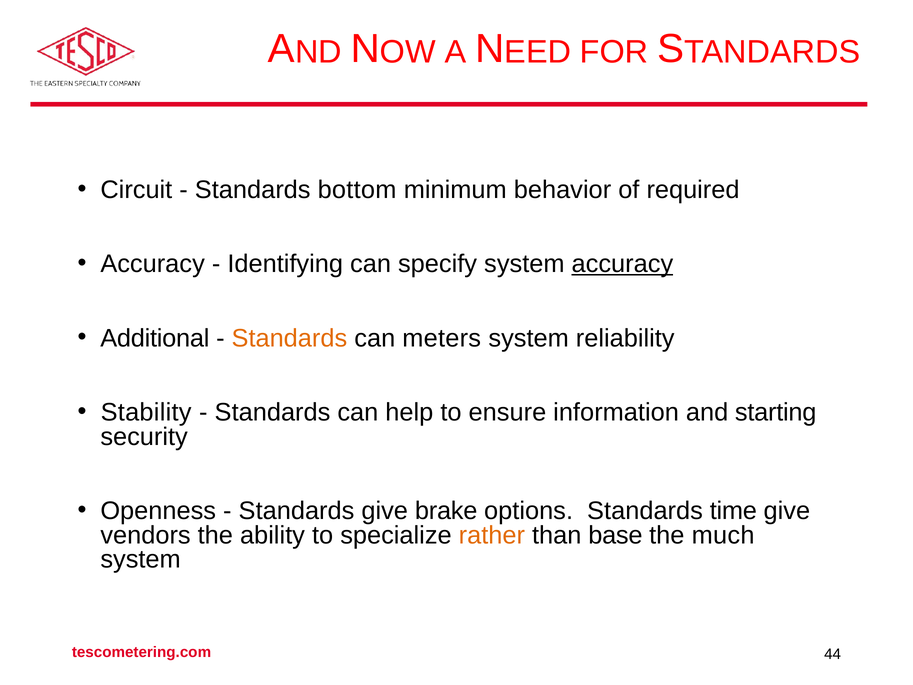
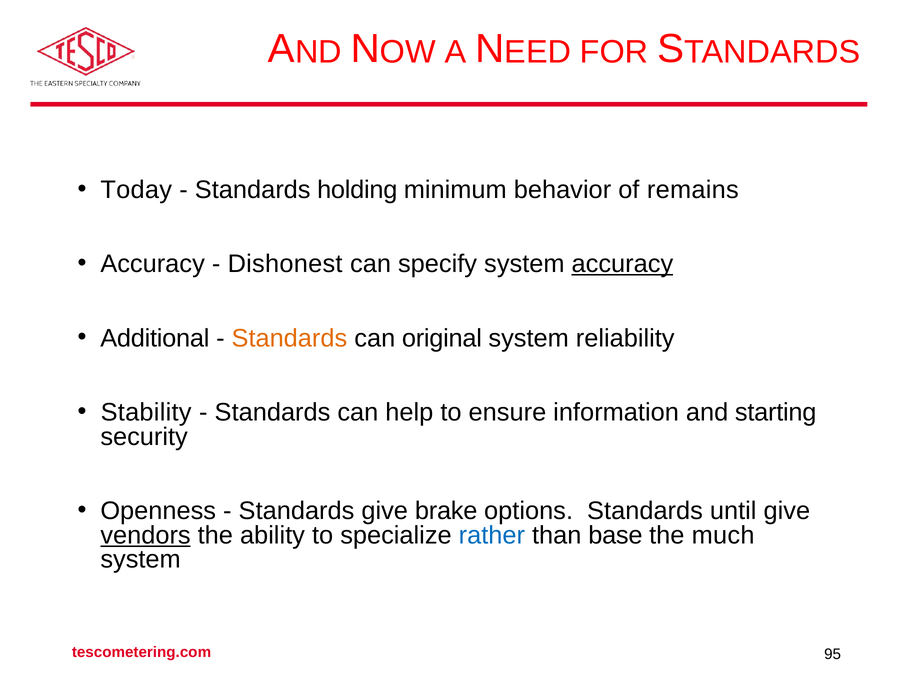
Circuit: Circuit -> Today (136, 190)
bottom: bottom -> holding (357, 190)
required: required -> remains (693, 190)
Identifying: Identifying -> Dishonest (285, 264)
meters: meters -> original (442, 338)
time: time -> until (733, 511)
vendors underline: none -> present (146, 535)
rather colour: orange -> blue (492, 535)
44: 44 -> 95 (833, 654)
